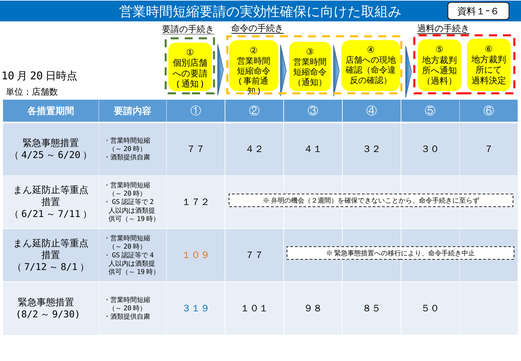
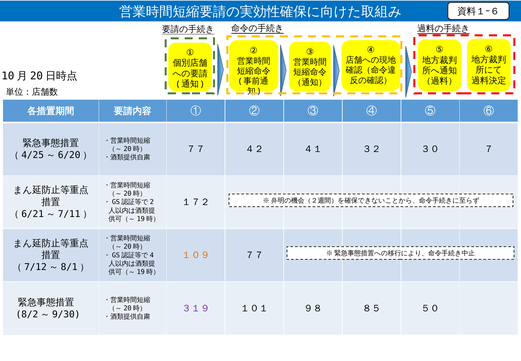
３１９ colour: blue -> purple (196, 308)
